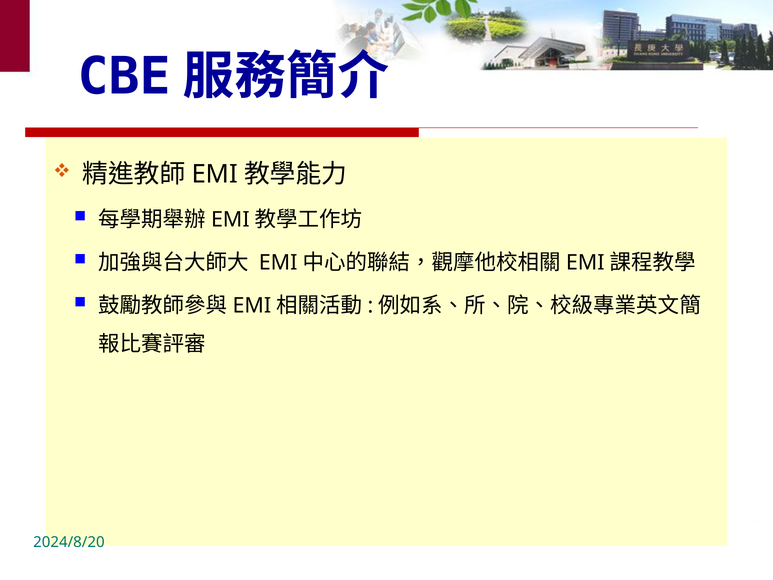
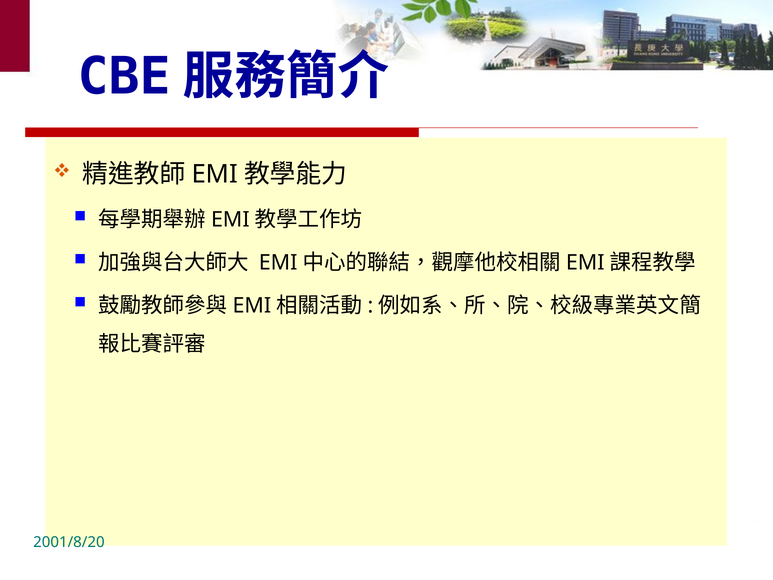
2024/8/20: 2024/8/20 -> 2001/8/20 (69, 542)
